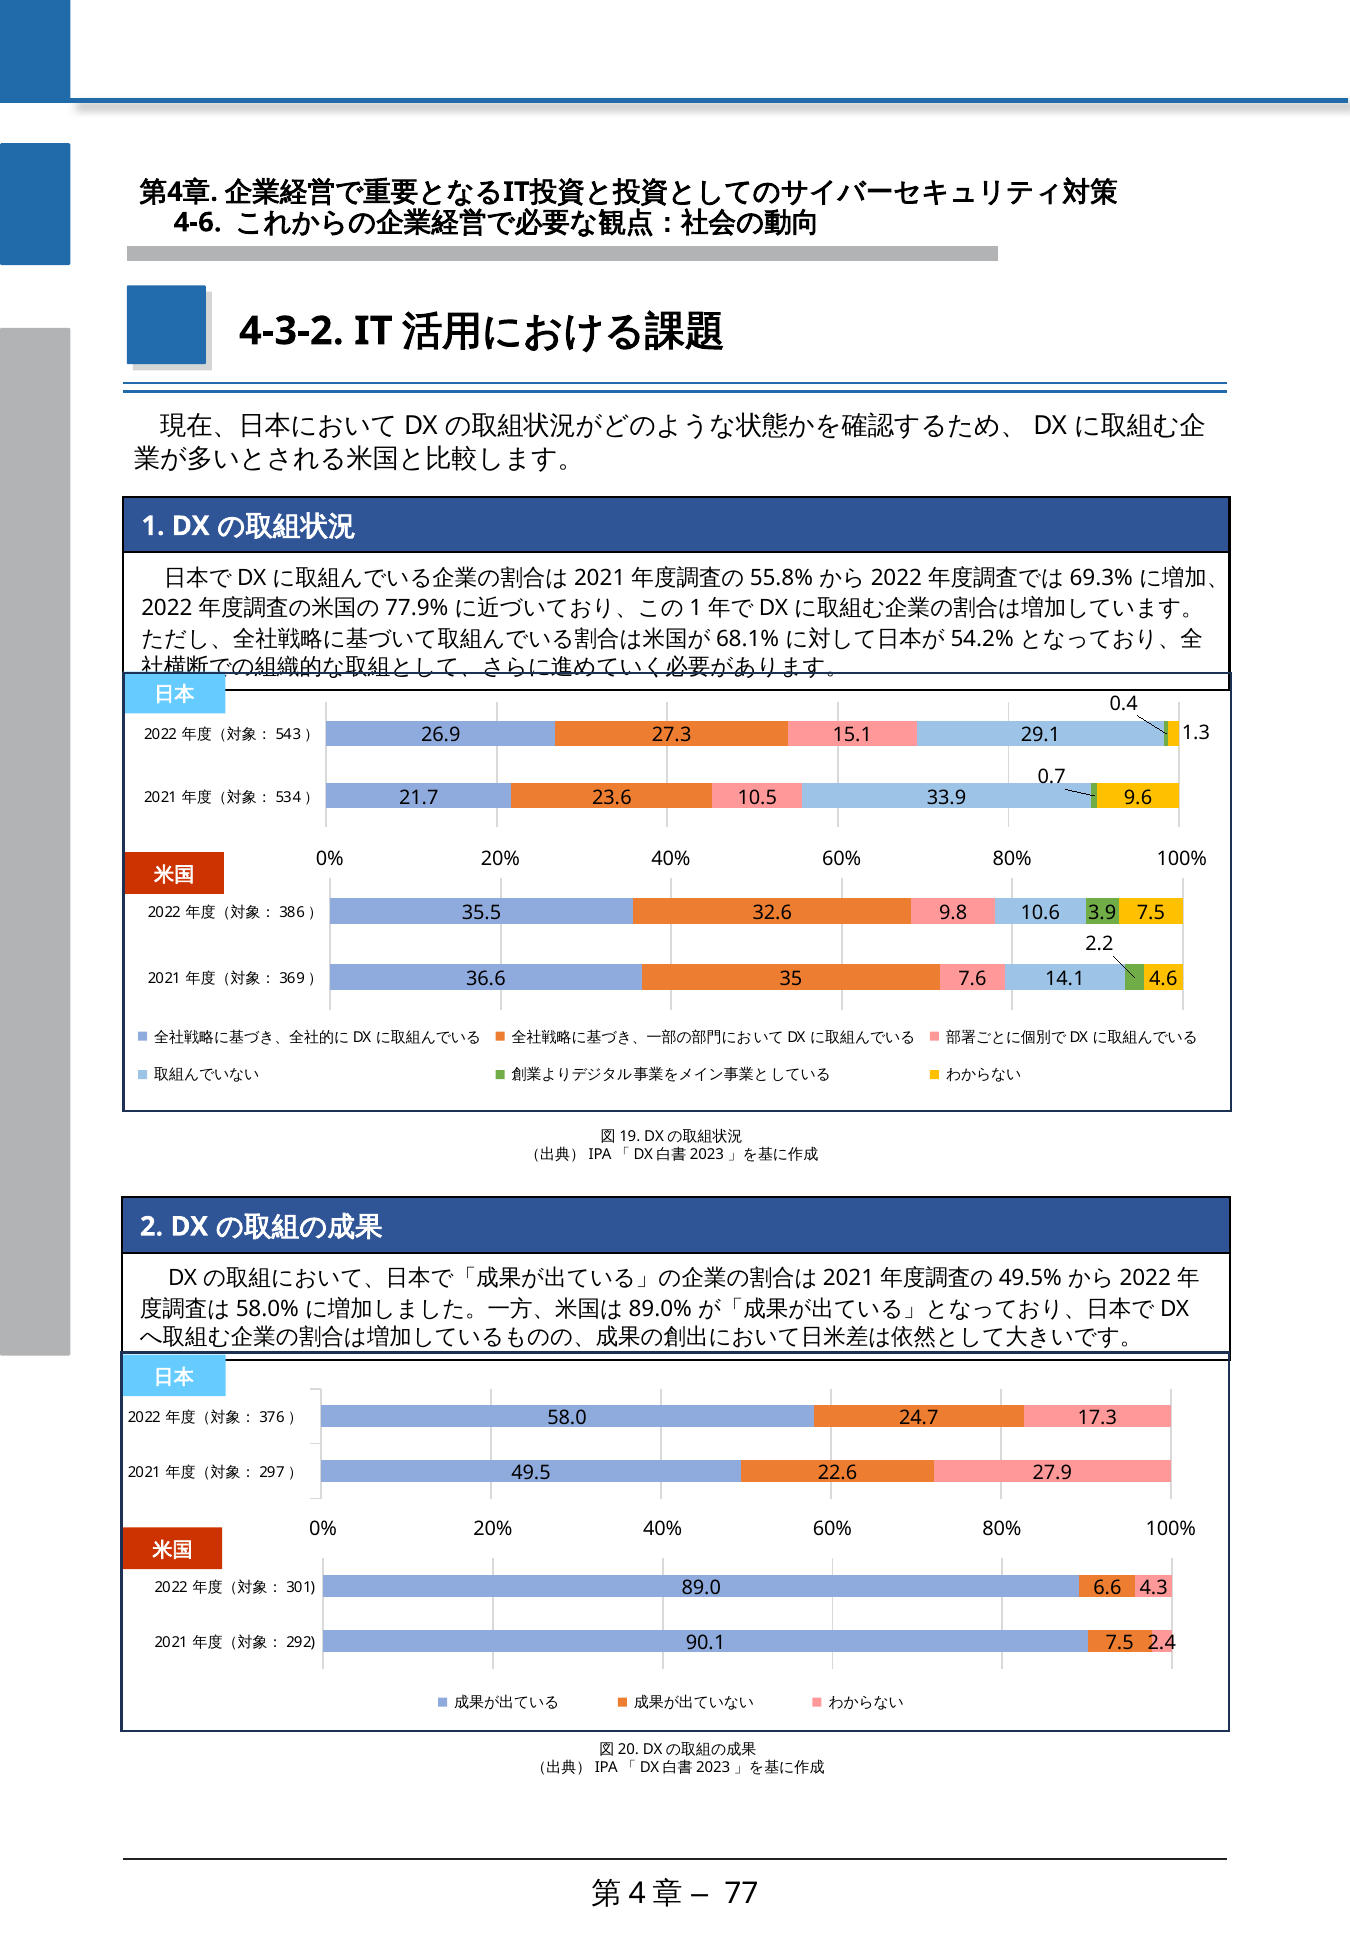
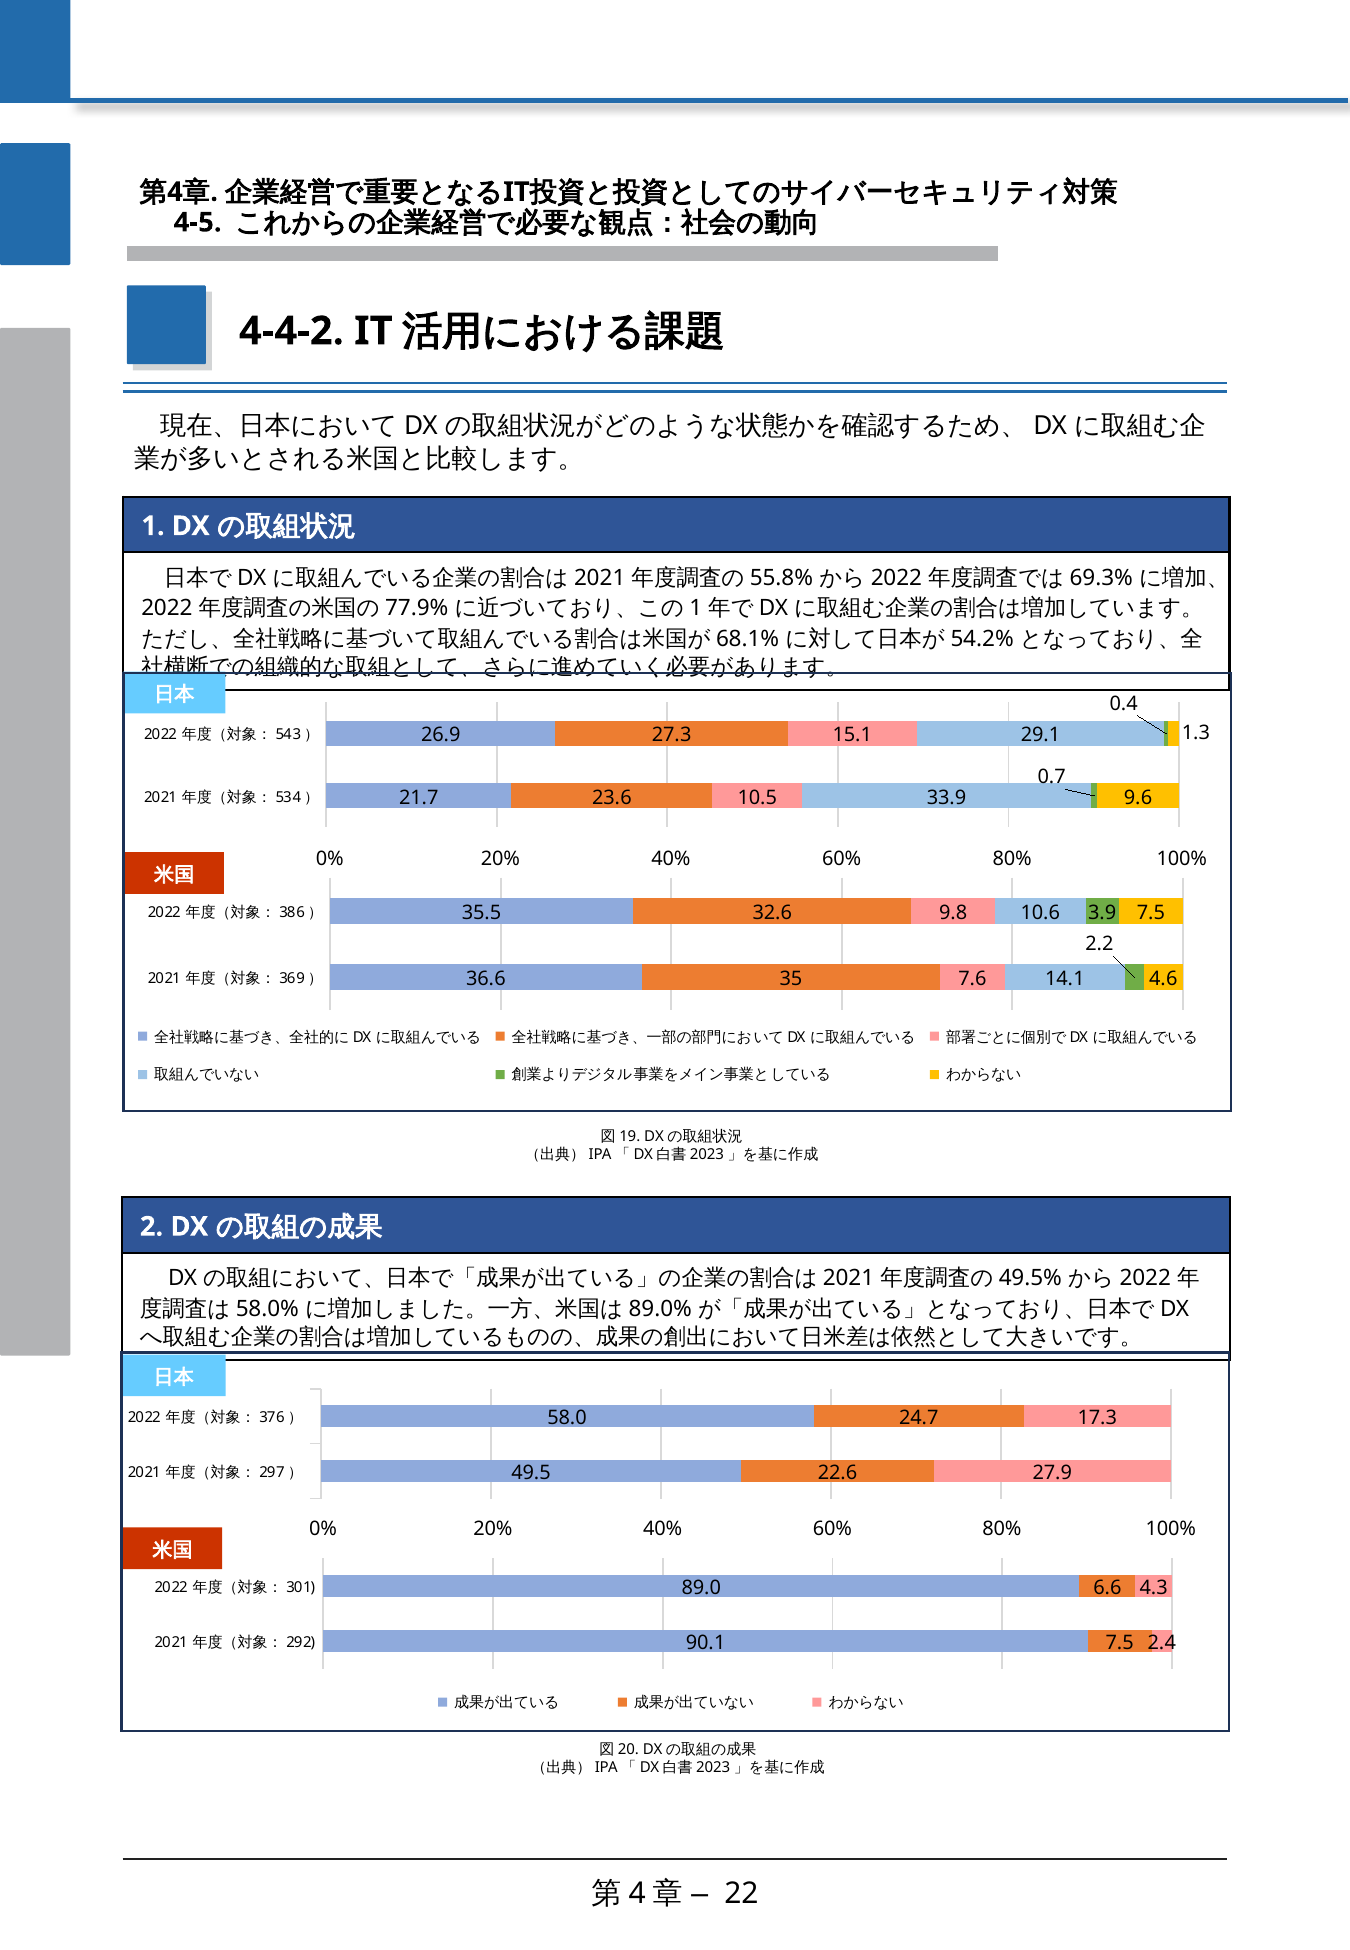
4-6: 4-6 -> 4-5 (198, 222)
4-3-2: 4-3-2 -> 4-4-2 (291, 331)
77: 77 -> 22 (742, 1893)
